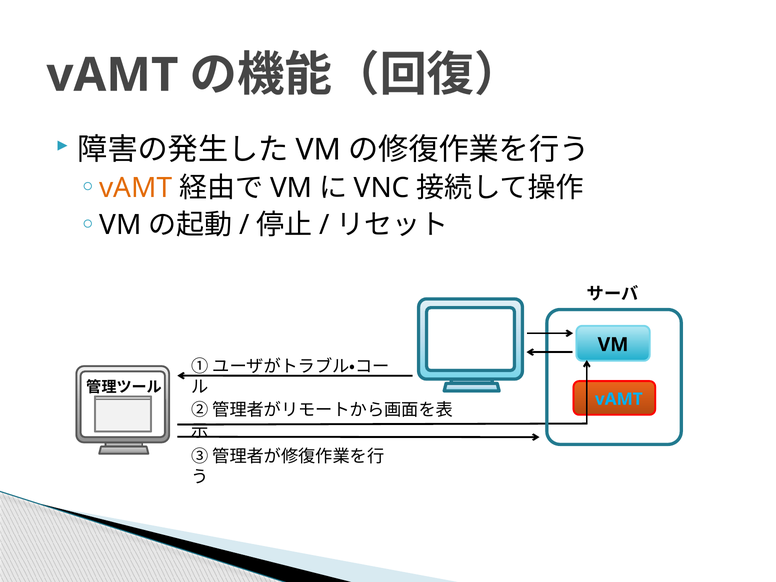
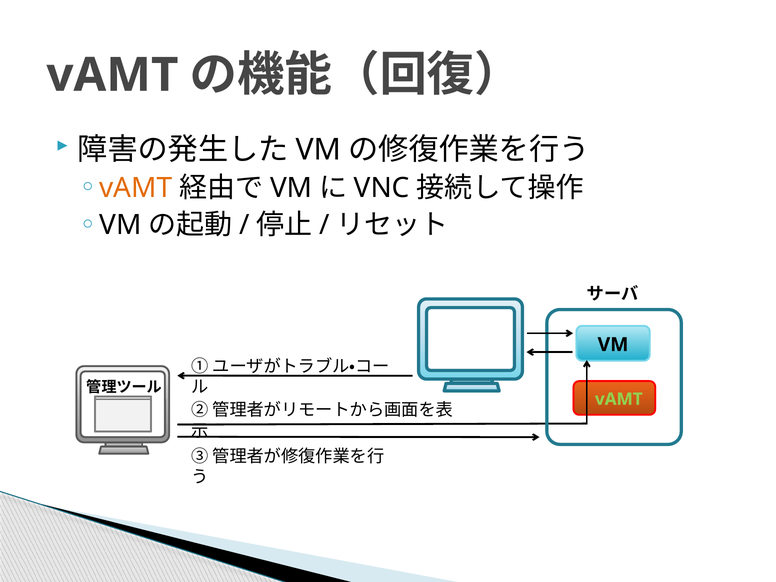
vAMT colour: light blue -> light green (619, 399)
